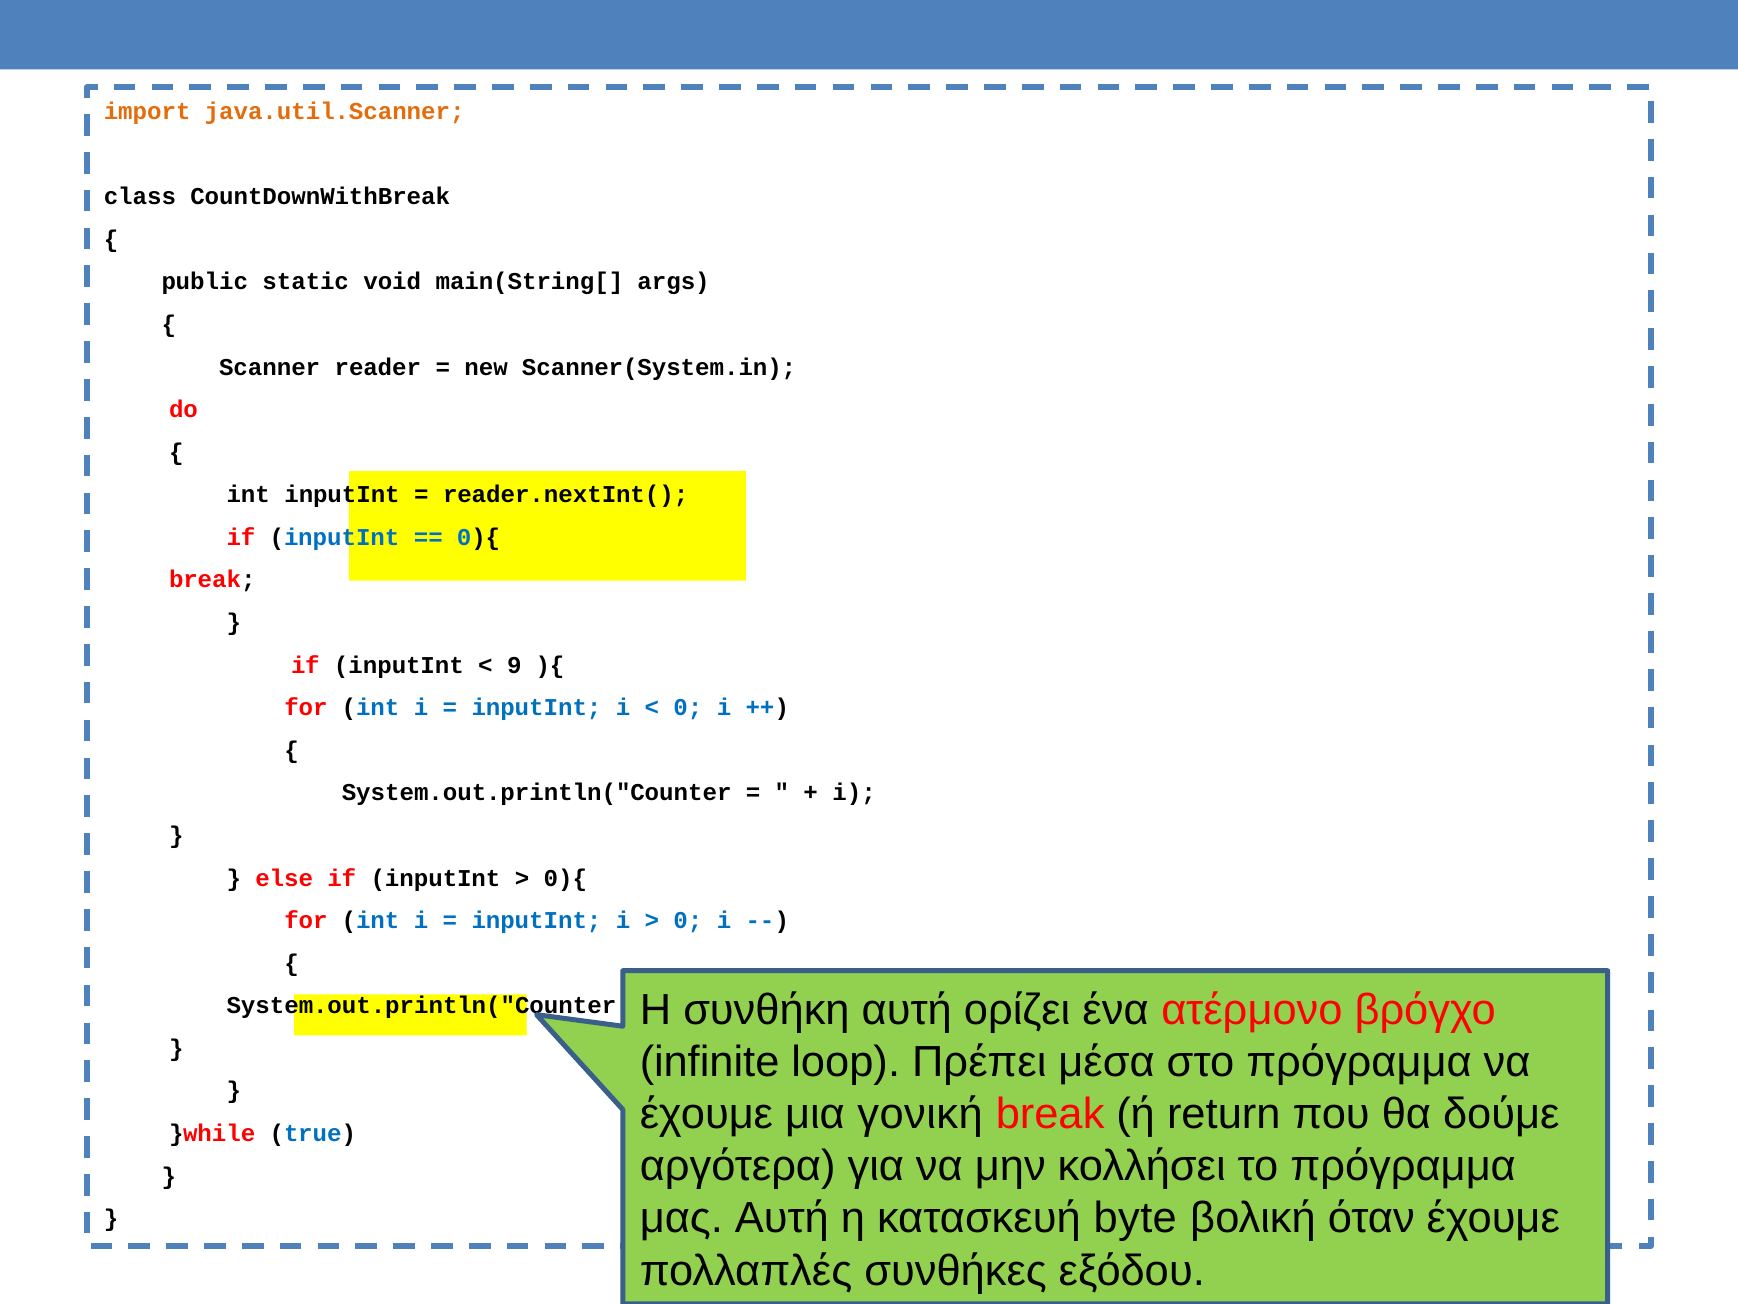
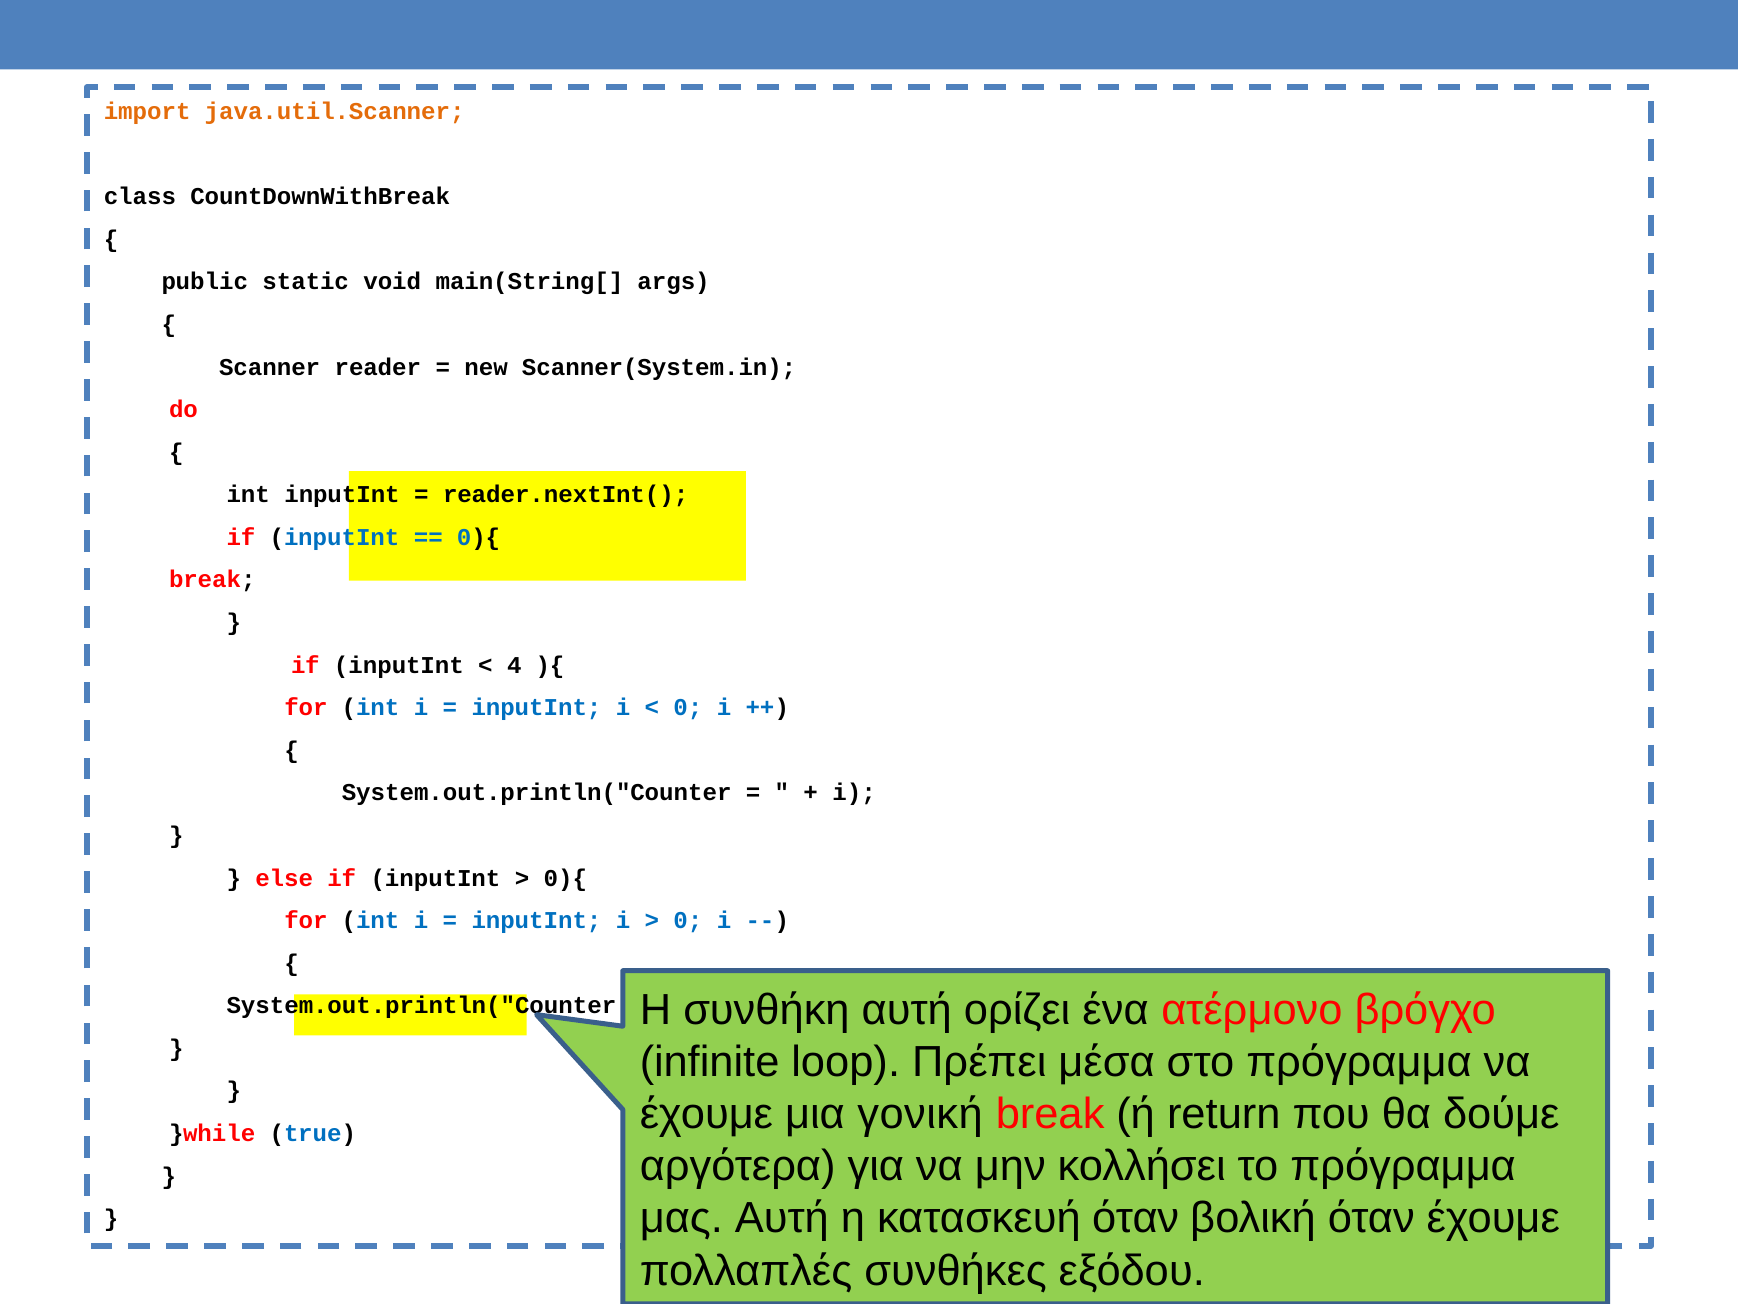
9: 9 -> 4 (514, 665)
κατασκευή byte: byte -> όταν (1136, 1218)
